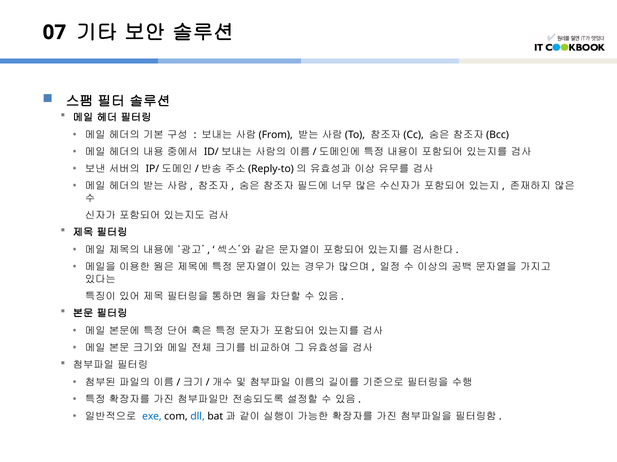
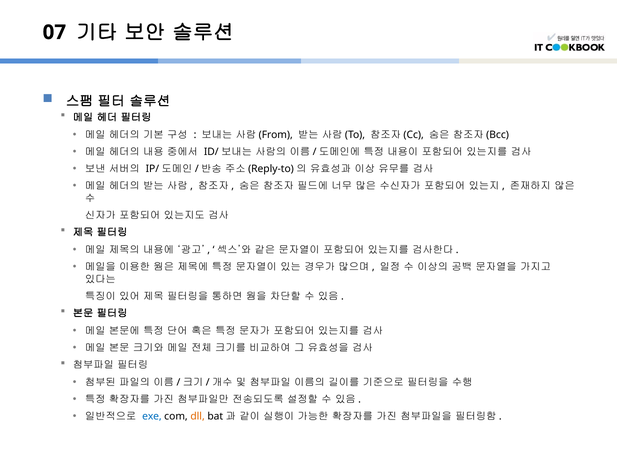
dll colour: blue -> orange (198, 417)
